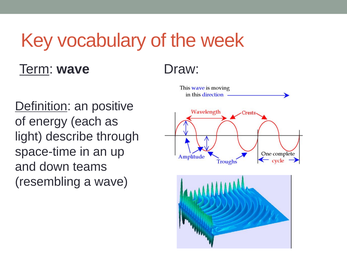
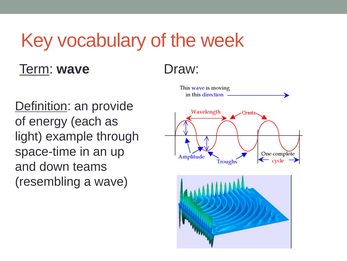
positive: positive -> provide (113, 106)
describe: describe -> example (69, 136)
